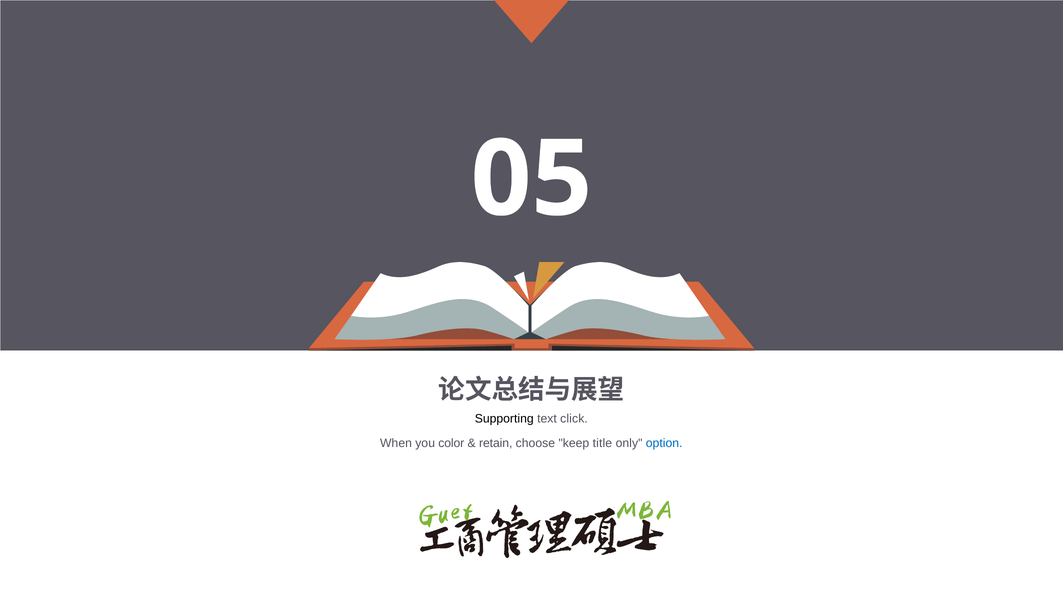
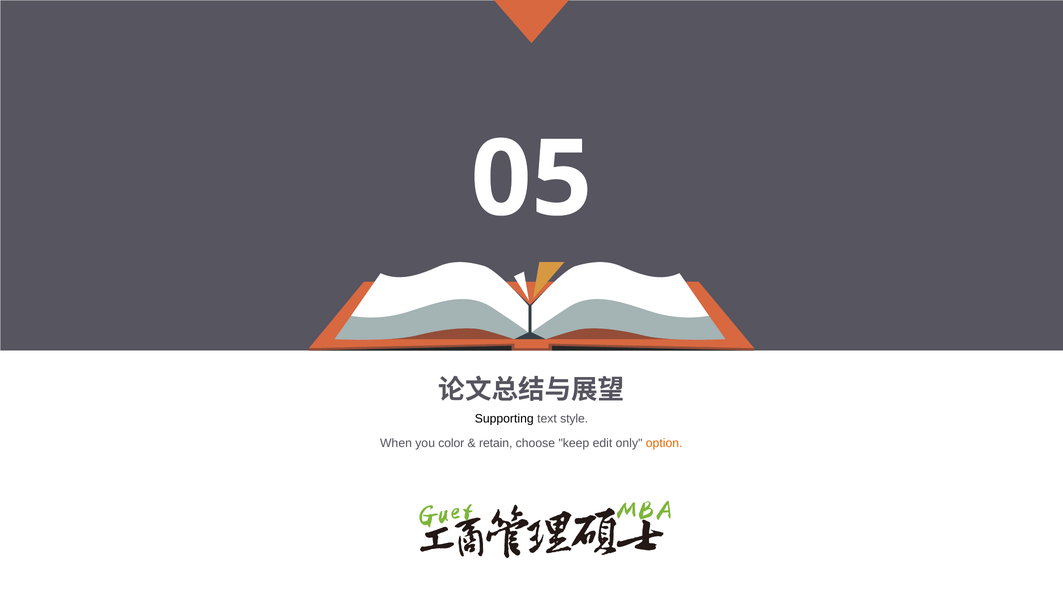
click: click -> style (574, 419)
title: title -> edit (602, 443)
option colour: blue -> orange (664, 443)
